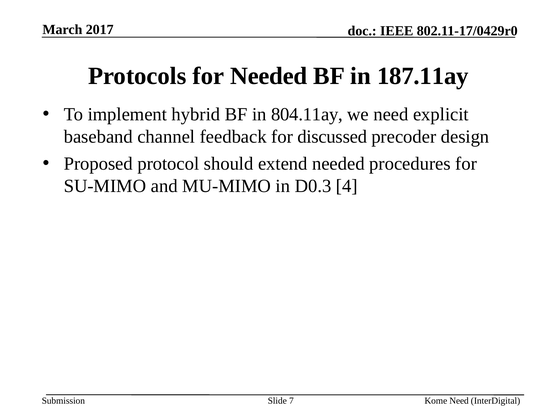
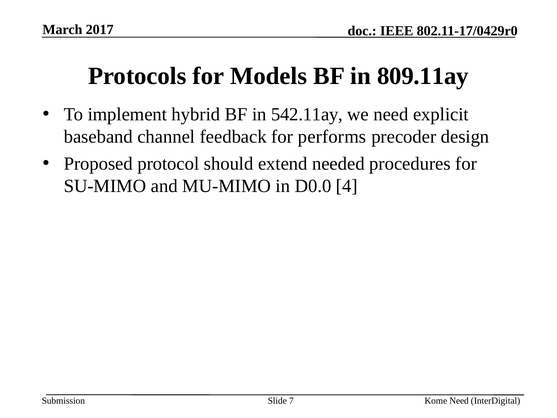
for Needed: Needed -> Models (269, 76)
187.11ay: 187.11ay -> 809.11ay (423, 76)
804.11ay: 804.11ay -> 542.11ay (307, 114)
discussed: discussed -> performs (332, 137)
D0.3: D0.3 -> D0.0 (313, 186)
